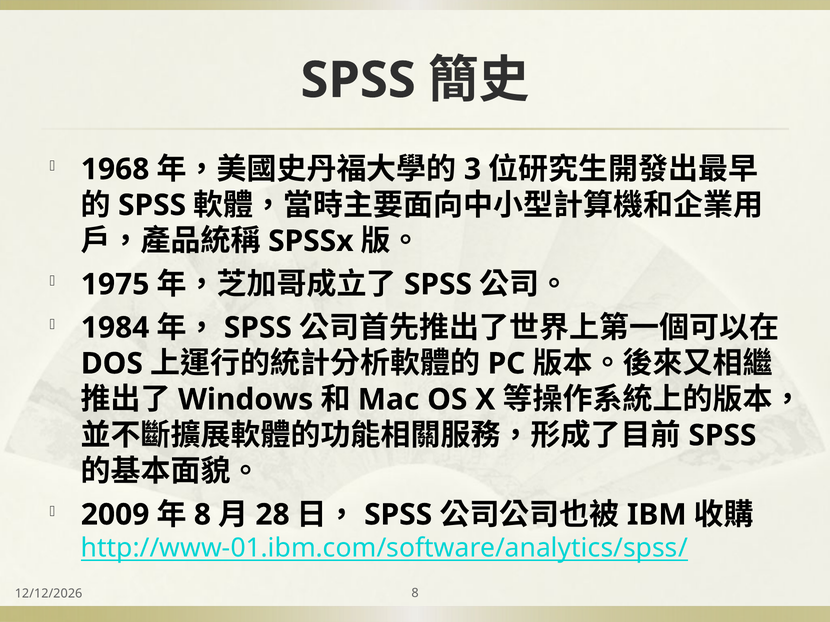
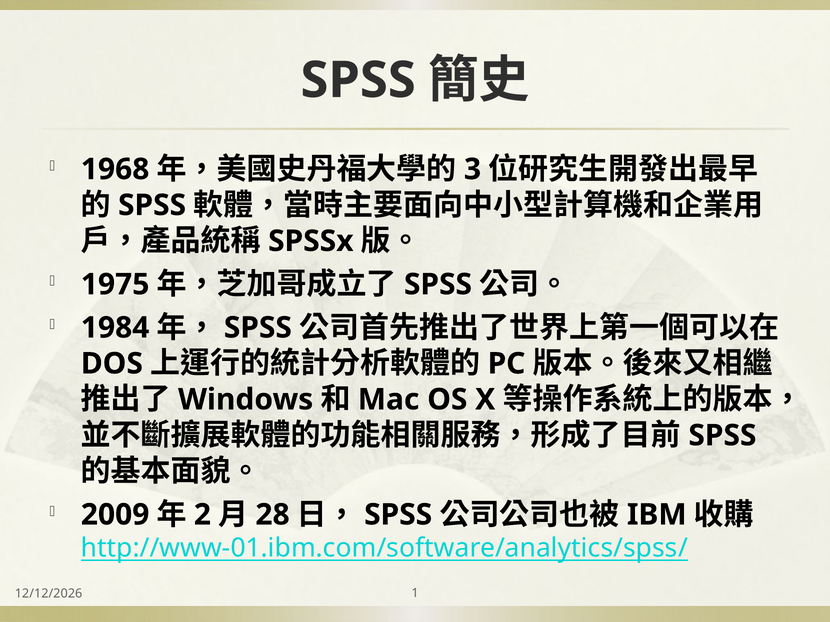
8: 8 -> 2 (202, 515)
8: 8 -> 1 (415, 594)
